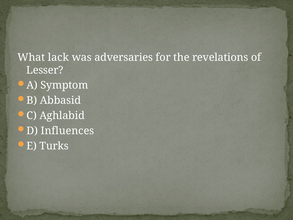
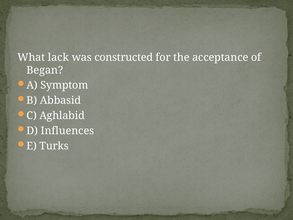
adversaries: adversaries -> constructed (124, 57)
revelations: revelations -> acceptance (220, 57)
Lesser: Lesser -> Began (45, 70)
